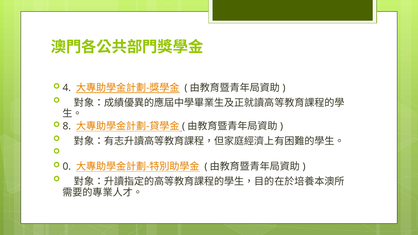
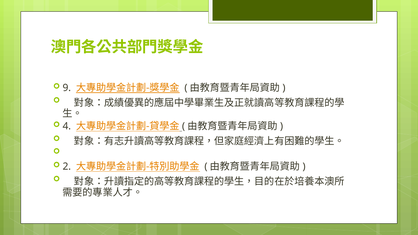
4: 4 -> 9 (67, 88)
8: 8 -> 4 (67, 126)
0: 0 -> 2 (67, 167)
